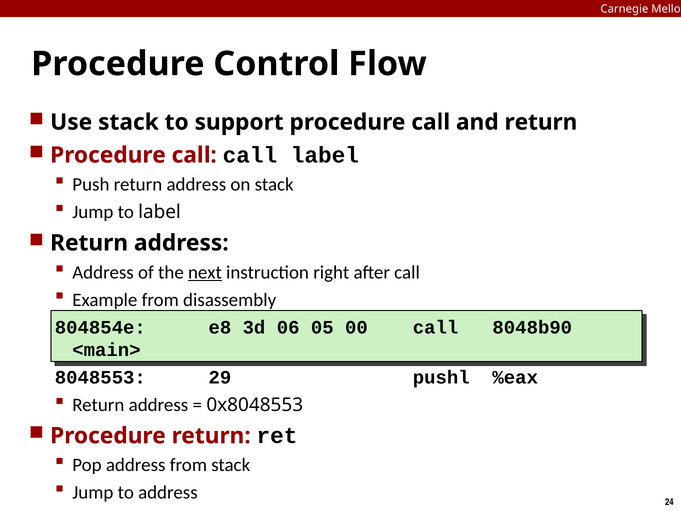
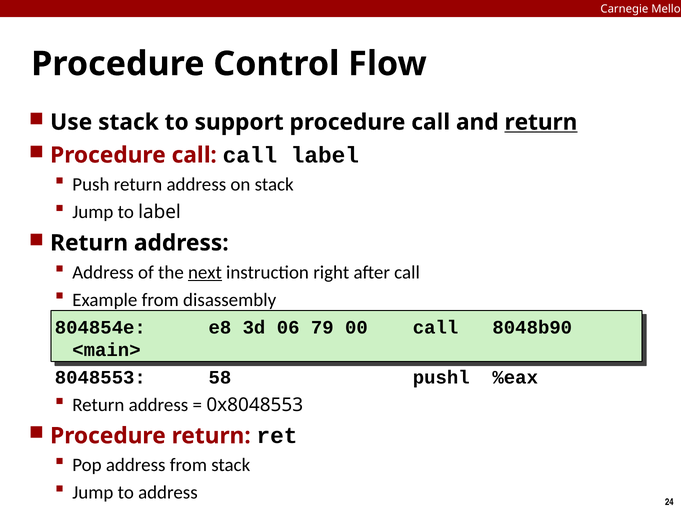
return underline: none -> present (541, 122)
05: 05 -> 79 (322, 327)
29: 29 -> 58 (220, 377)
